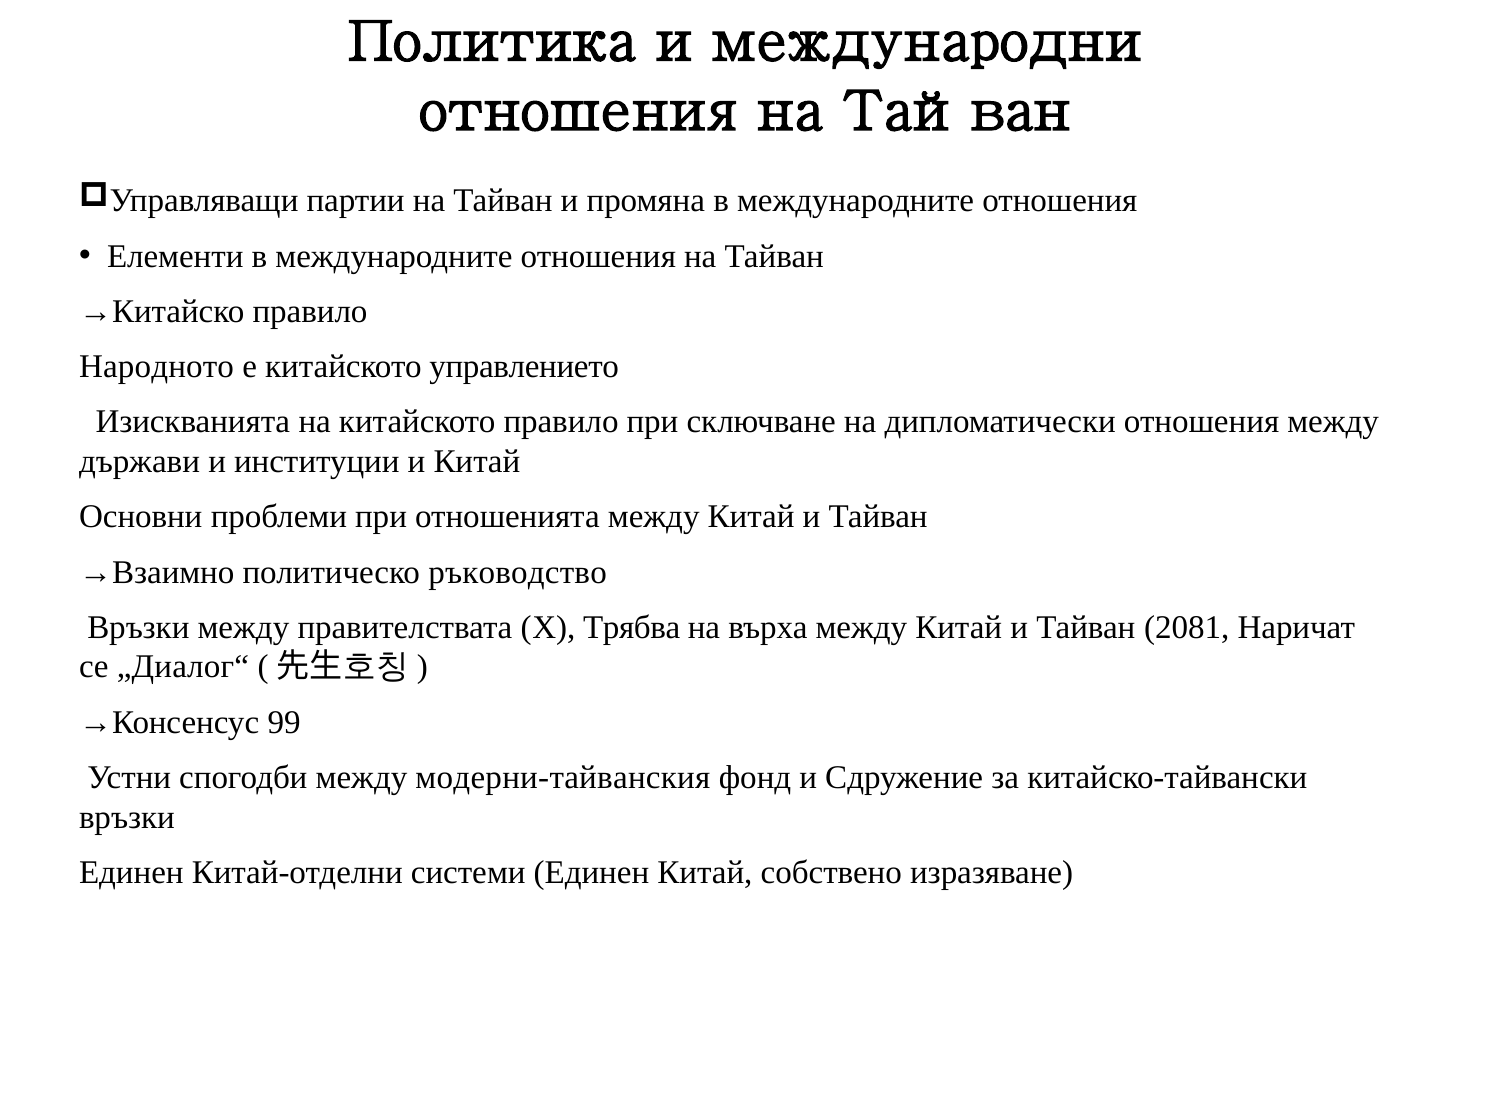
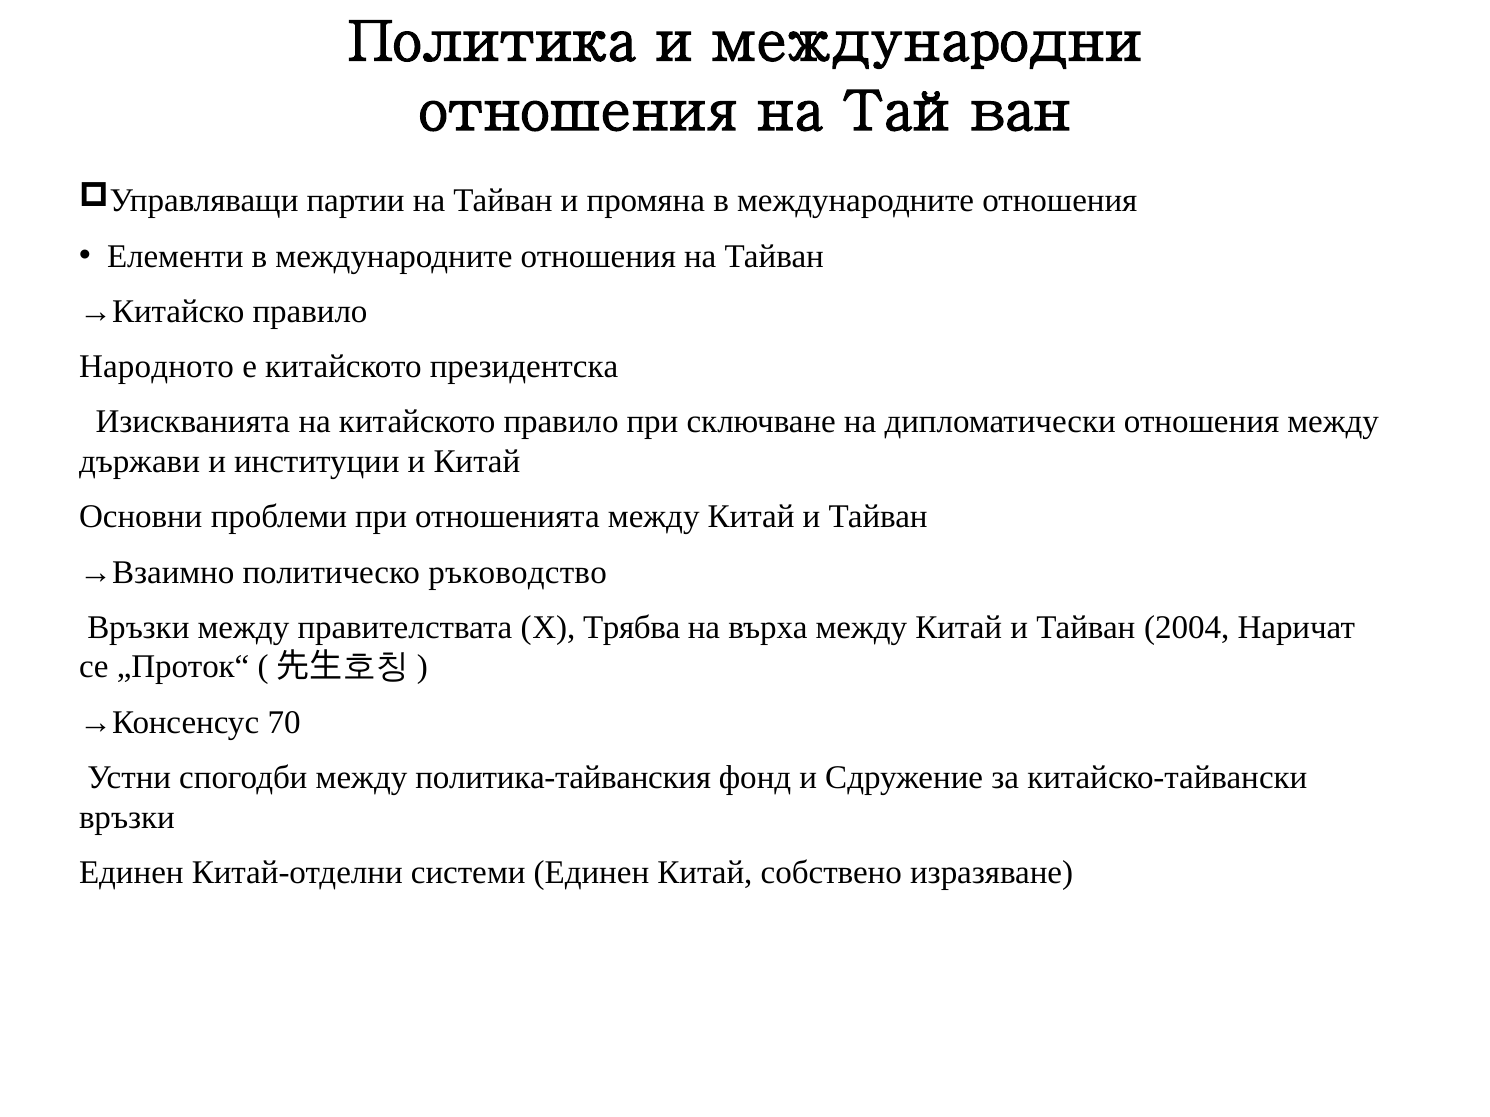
управлението: управлението -> президентска (524, 367)
2081: 2081 -> 2004 (1187, 628)
„Диалог“: „Диалог“ -> „Проток“ (183, 667)
99: 99 -> 70 (284, 723)
модерни-тайванския: модерни-тайванския -> политика-тайванския (563, 778)
